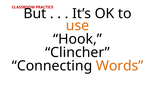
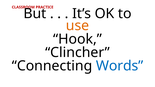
Words colour: orange -> blue (120, 66)
